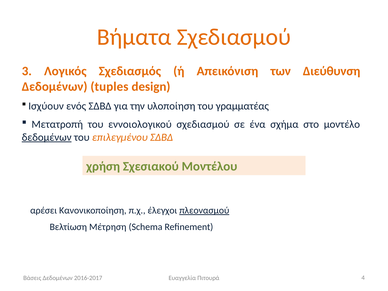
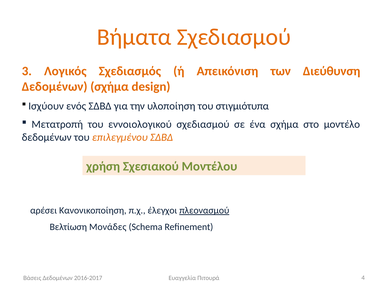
Δεδομένων tuples: tuples -> σχήμα (110, 87)
γραμματέας: γραμματέας -> στιγμιότυπα (242, 106)
δεδομένων underline: present -> none (47, 137)
Μέτρηση: Μέτρηση -> Μονάδες (108, 227)
